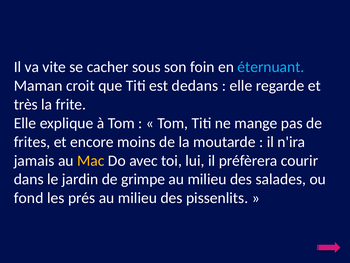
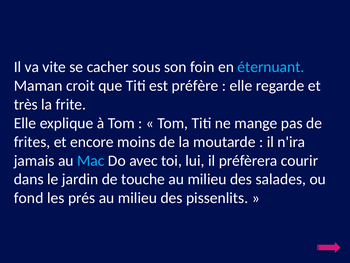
dedans: dedans -> préfère (195, 86)
Mac colour: yellow -> light blue (91, 160)
grimpe: grimpe -> touche (143, 179)
